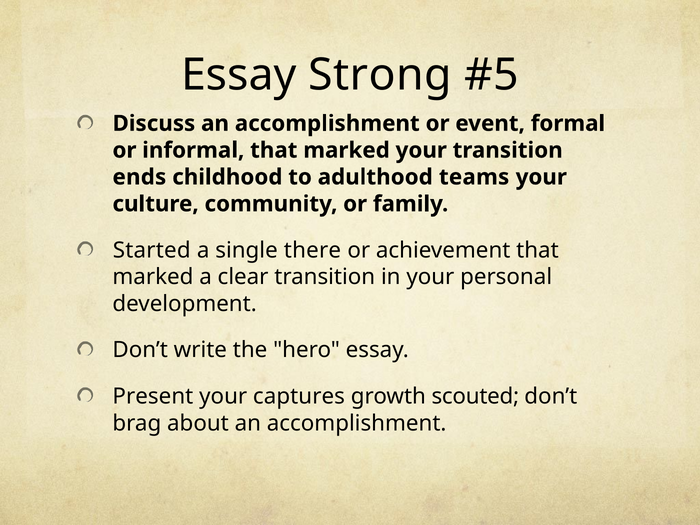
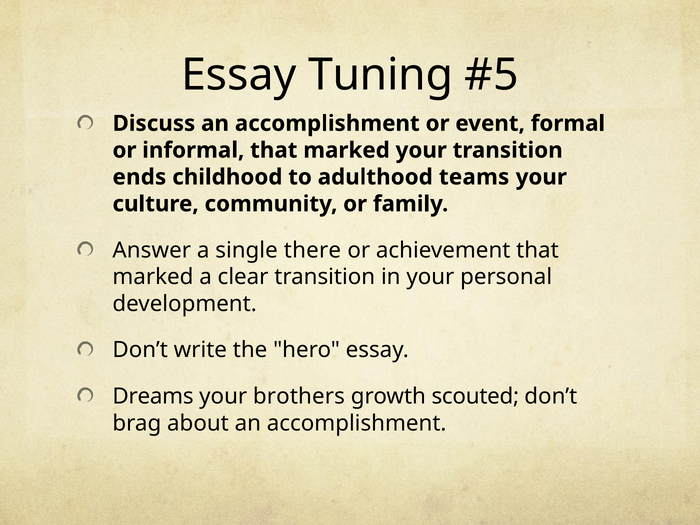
Strong: Strong -> Tuning (381, 75)
Started: Started -> Answer (152, 250)
Present: Present -> Dreams (153, 396)
captures: captures -> brothers (299, 396)
